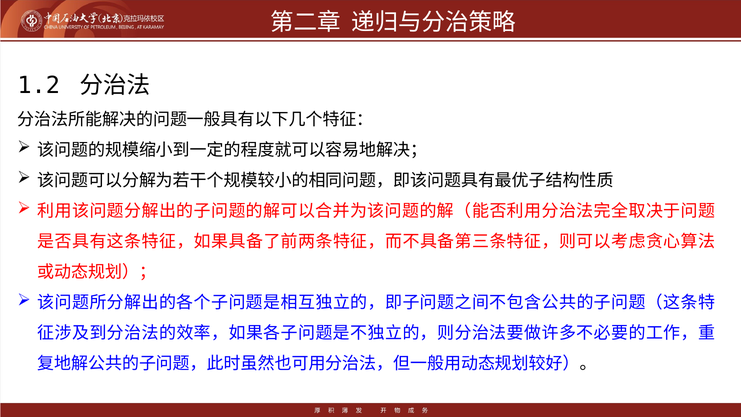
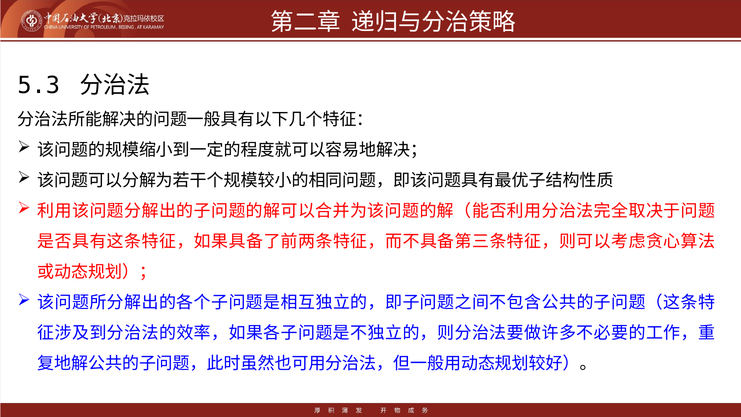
1.2: 1.2 -> 5.3 (39, 85)
